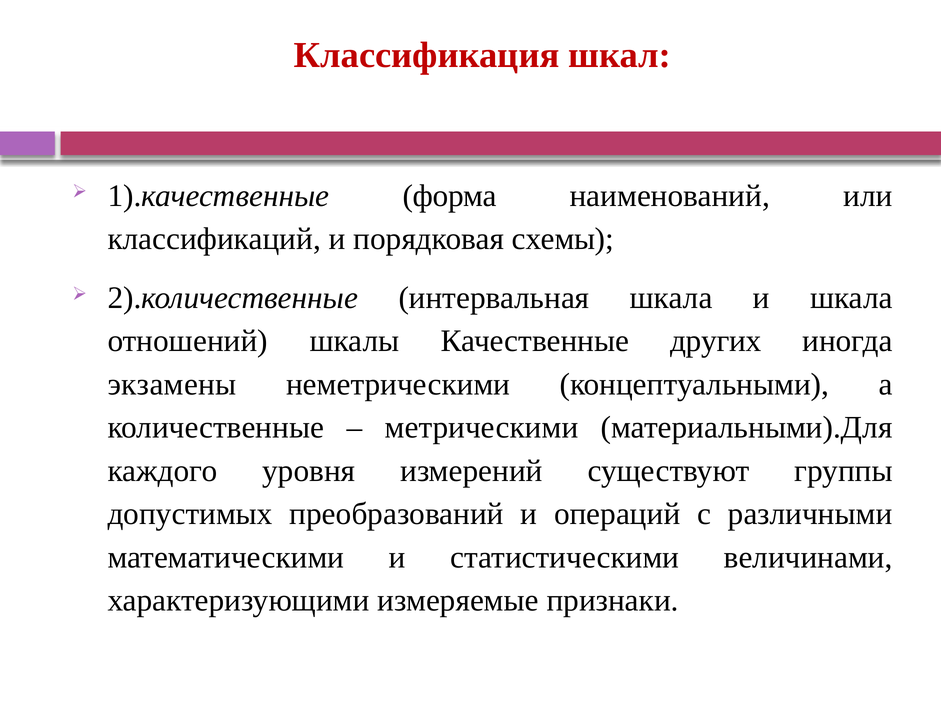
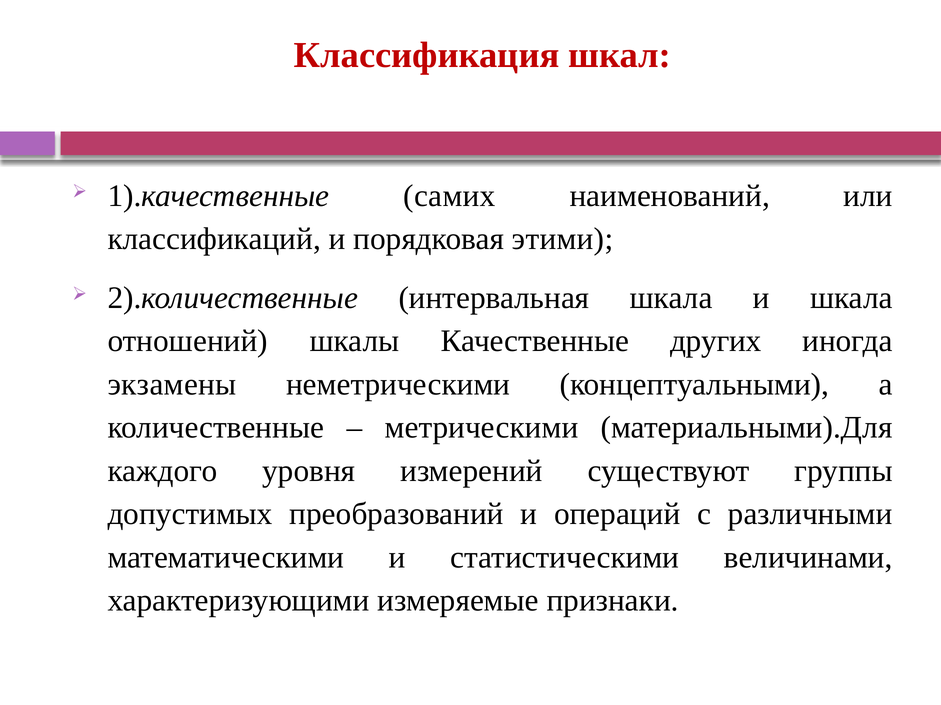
форма: форма -> самих (449, 196)
схемы: схемы -> этими (563, 239)
